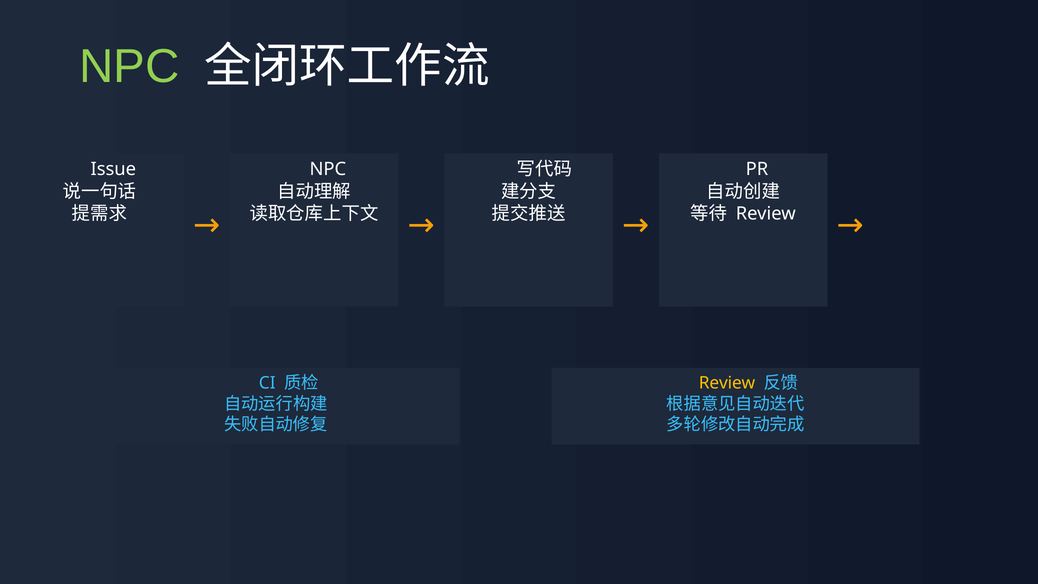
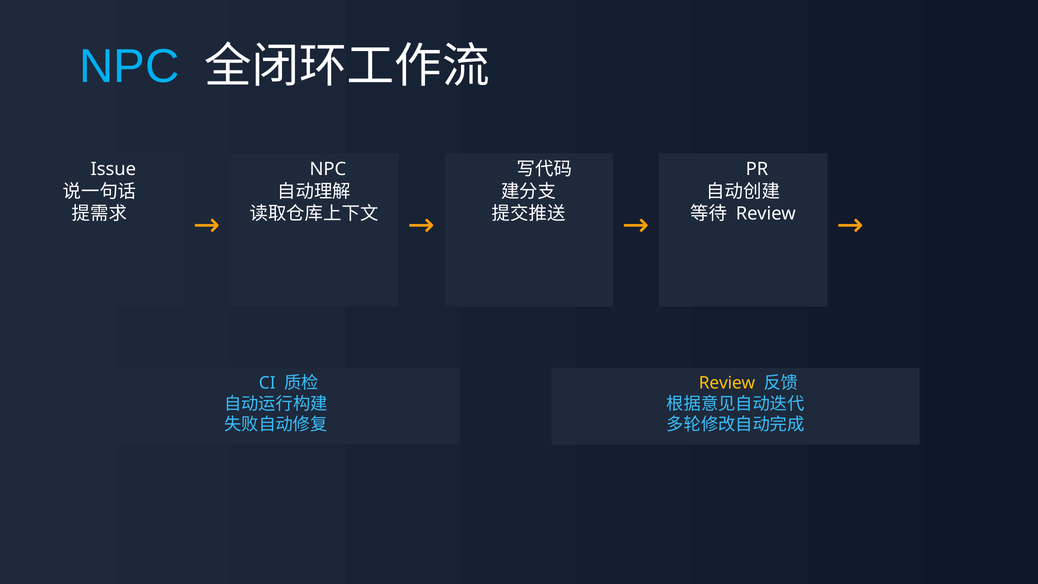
NPC colour: light green -> light blue (129, 67)
